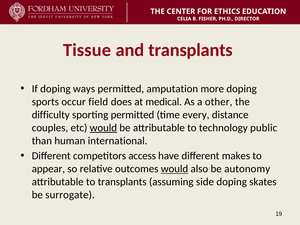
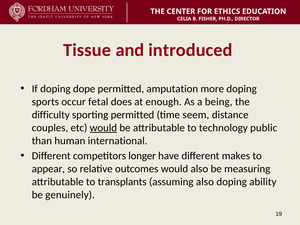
and transplants: transplants -> introduced (190, 50)
ways: ways -> dope (84, 89)
field: field -> fetal (98, 102)
medical: medical -> enough (164, 102)
other: other -> being (219, 102)
every: every -> seem (196, 115)
access: access -> longer (142, 156)
would underline: present -> none (175, 169)
autonomy: autonomy -> measuring (247, 169)
assuming side: side -> also (205, 182)
skates: skates -> ability (263, 182)
surrogate: surrogate -> genuinely (70, 195)
